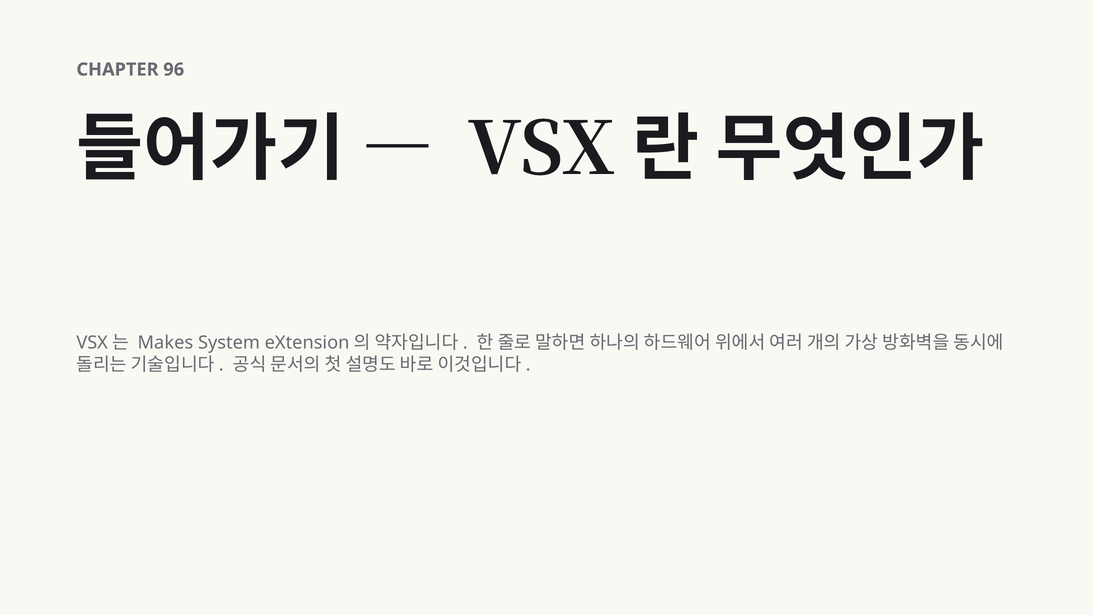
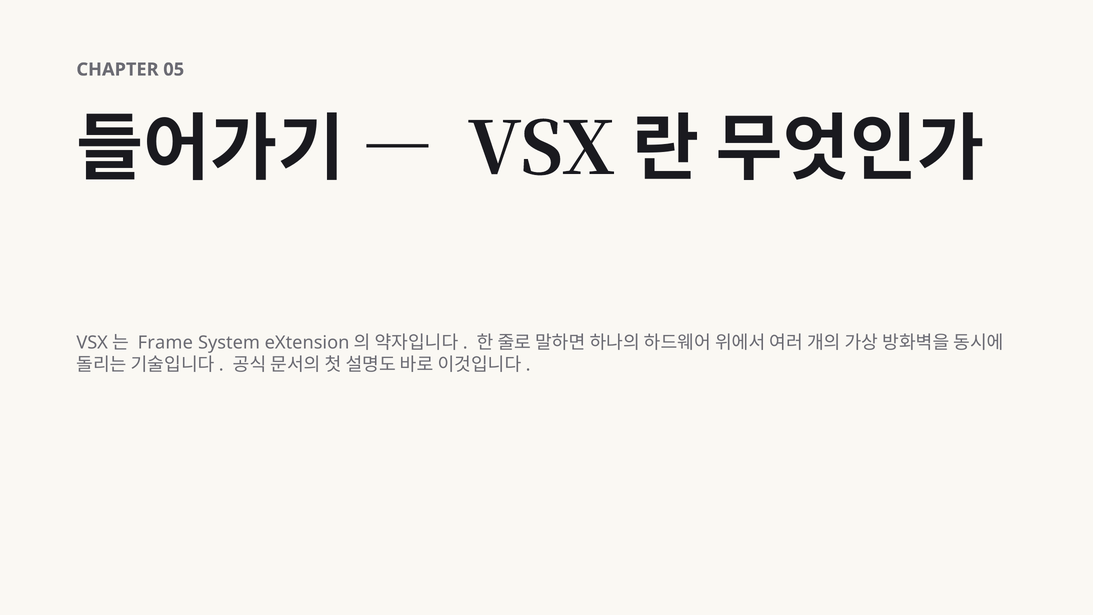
96: 96 -> 05 (174, 70)
Makes: Makes -> Frame (165, 343)
